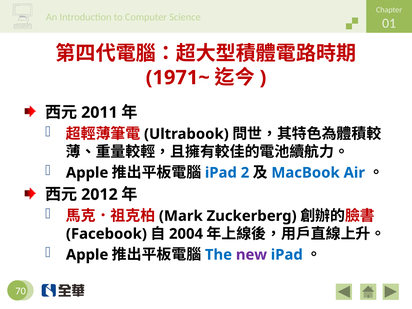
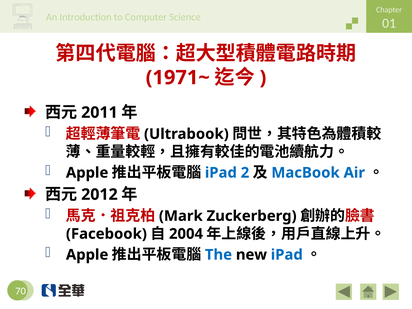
new colour: purple -> black (251, 255)
